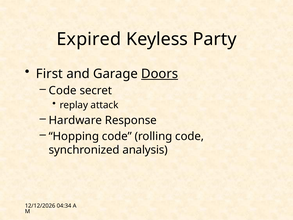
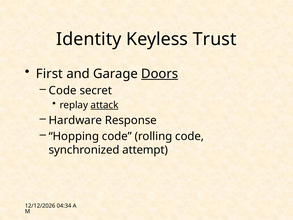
Expired: Expired -> Identity (89, 39)
Party: Party -> Trust (215, 39)
attack underline: none -> present (105, 105)
analysis: analysis -> attempt (145, 150)
